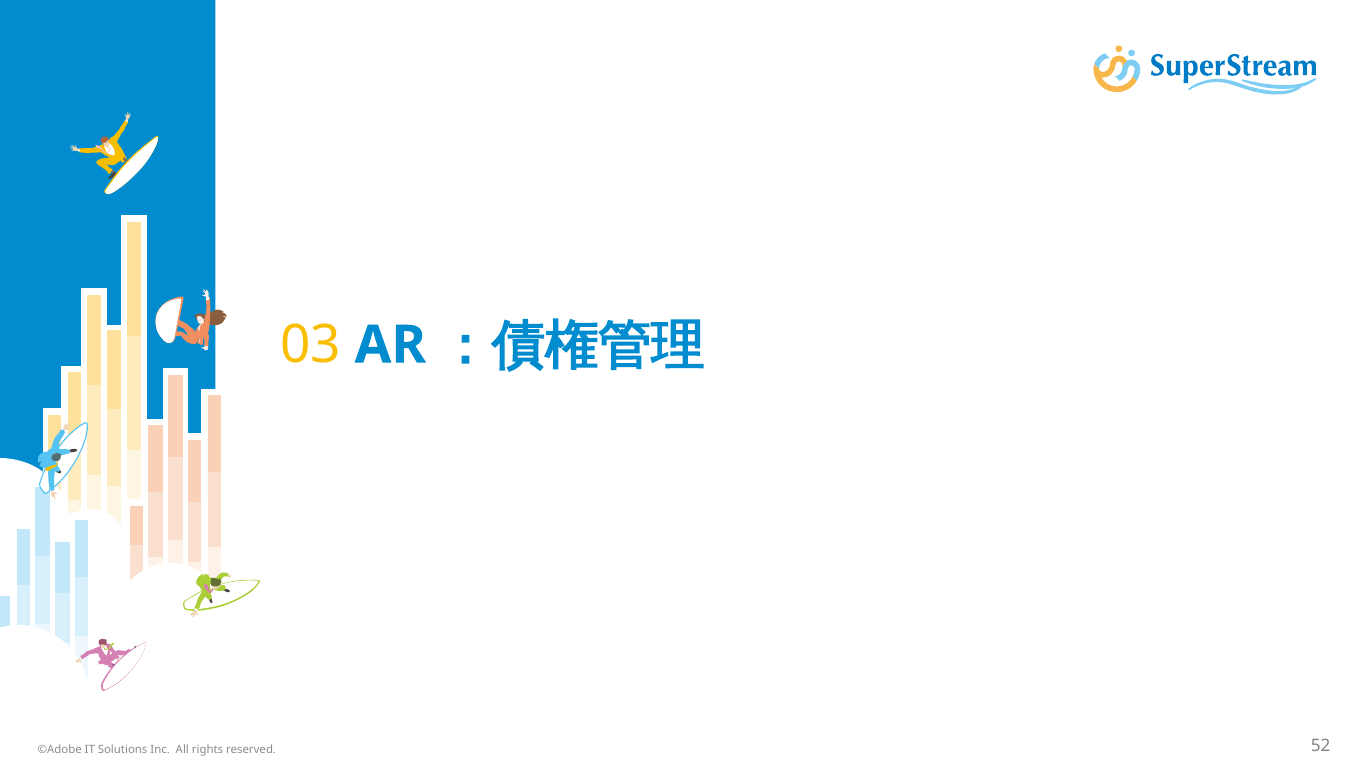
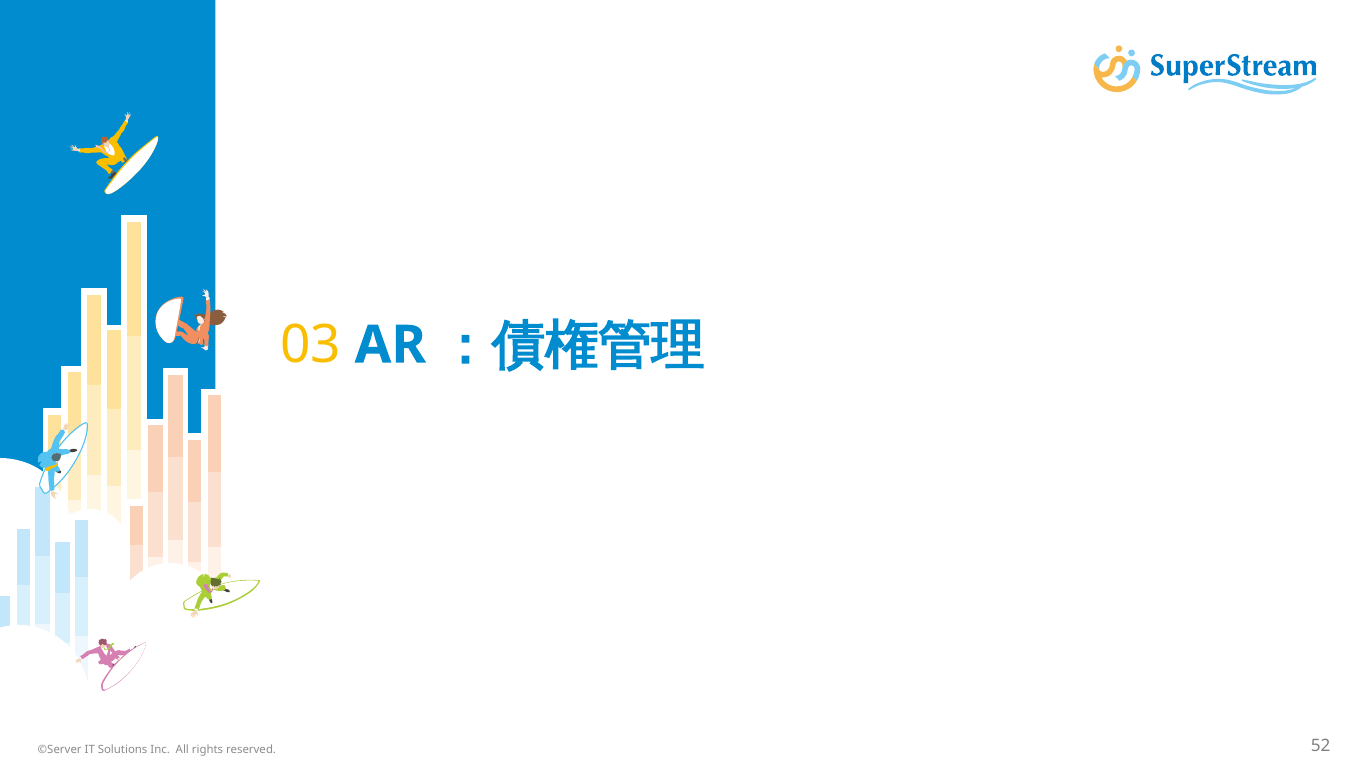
©Adobe: ©Adobe -> ©Server (60, 750)
